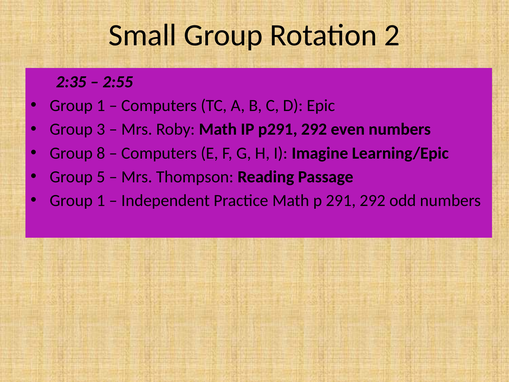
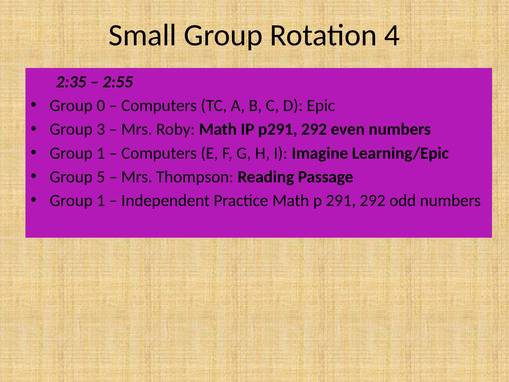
2: 2 -> 4 (392, 35)
1: 1 -> 0 (101, 106)
8: 8 -> 1 (101, 153)
